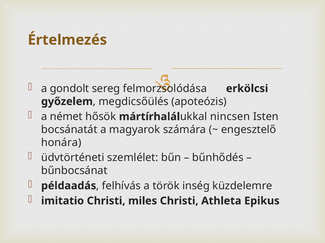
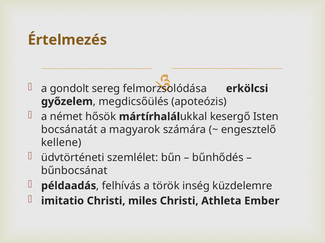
nincsen: nincsen -> kesergő (230, 117)
honára: honára -> kellene (61, 143)
Epikus: Epikus -> Ember (262, 201)
